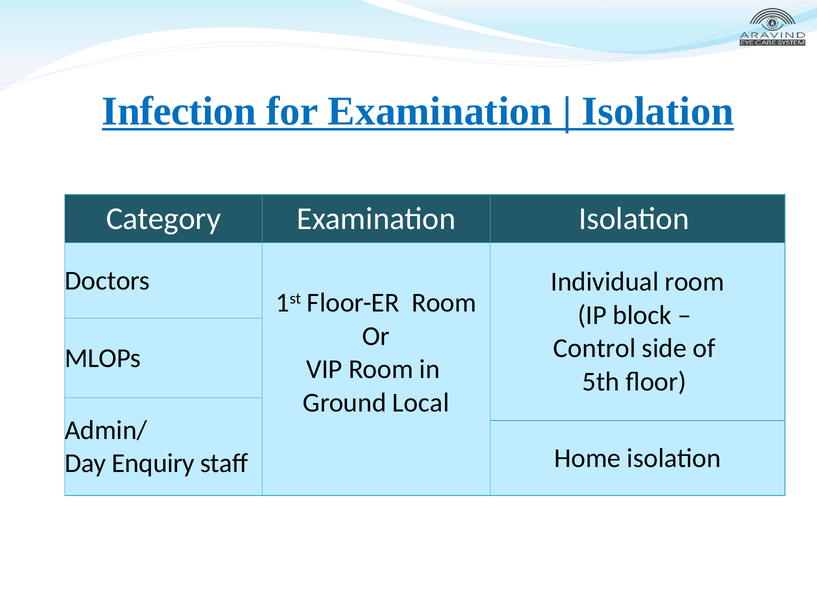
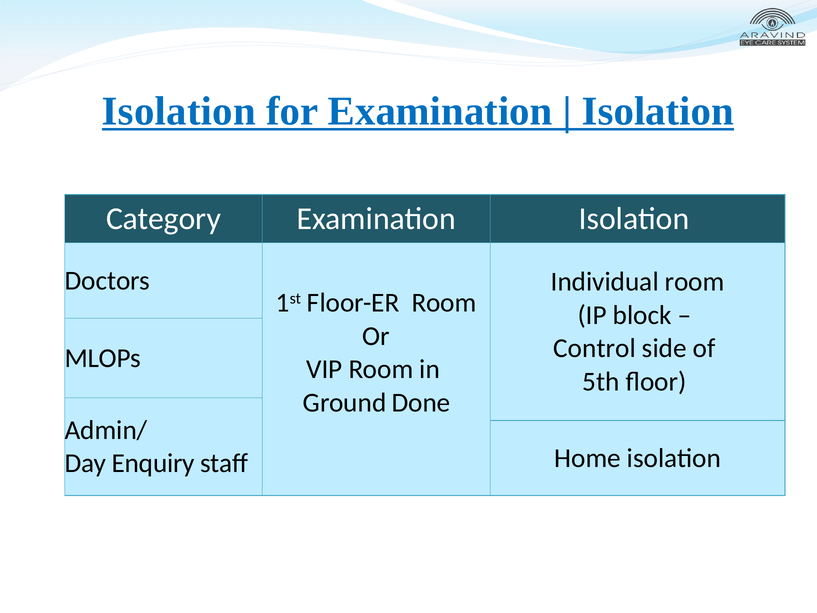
Infection: Infection -> Isolation (179, 111)
Local: Local -> Done (421, 402)
